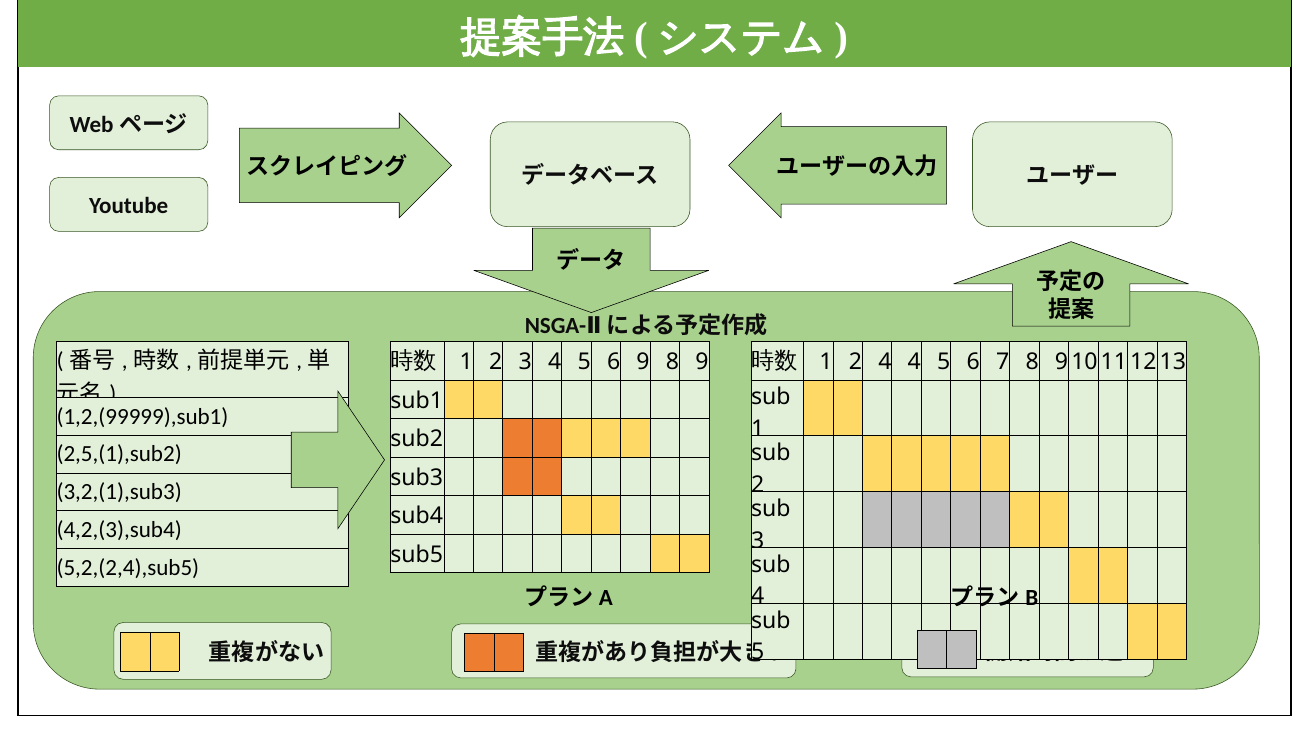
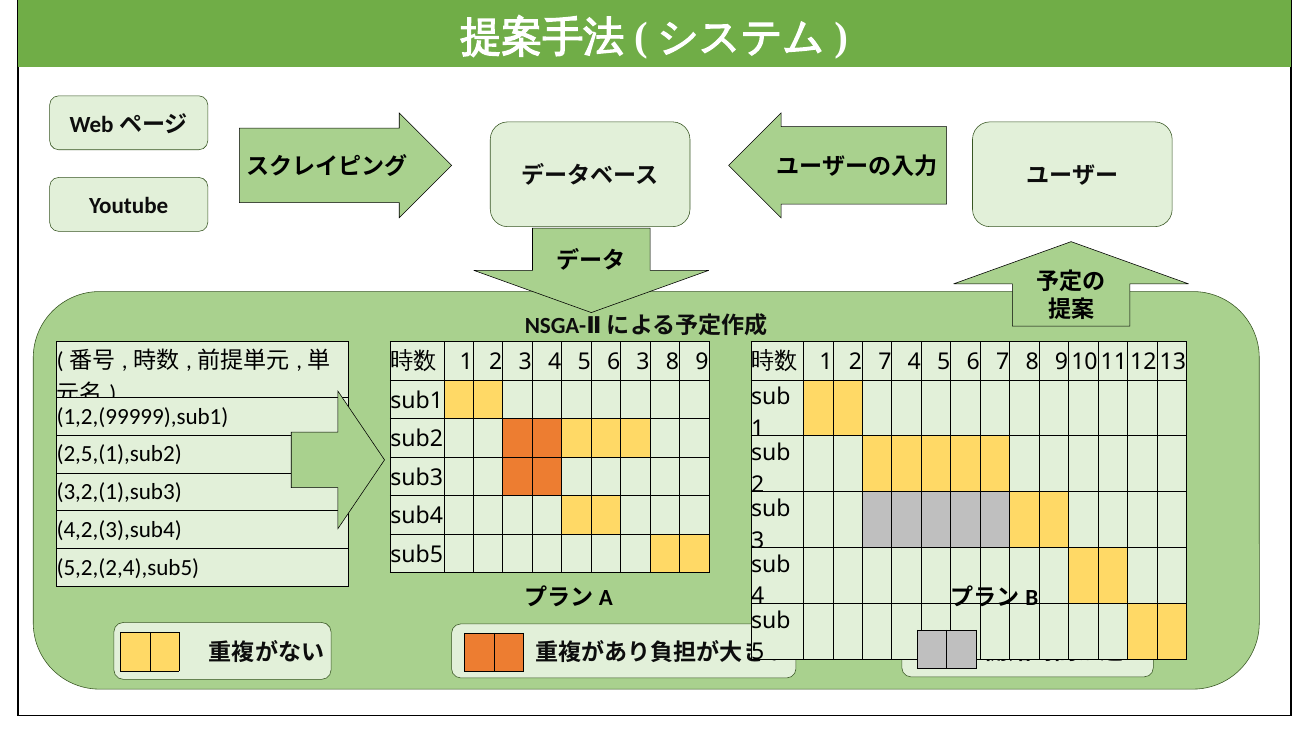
6 9: 9 -> 3 (643, 362)
2 4: 4 -> 7 (885, 362)
